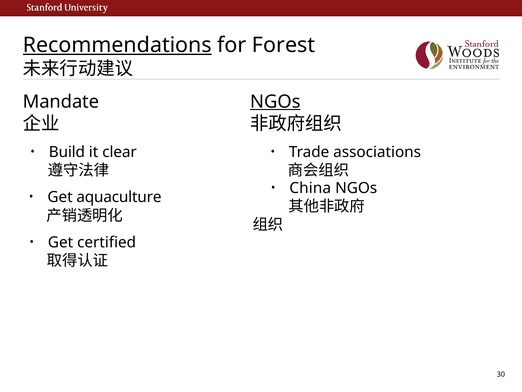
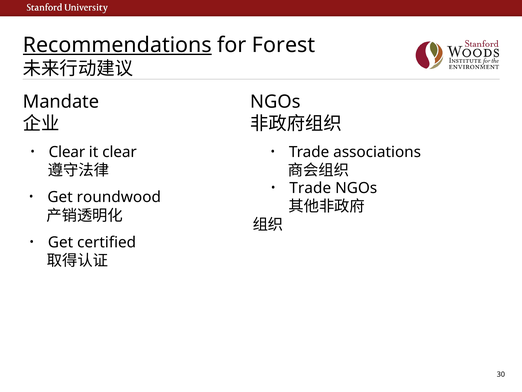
NGOs underline: present -> none (275, 102)
Build: Build -> Clear (67, 152)
China: China -> Trade (310, 188)
aquaculture: aquaculture -> roundwood (119, 197)
